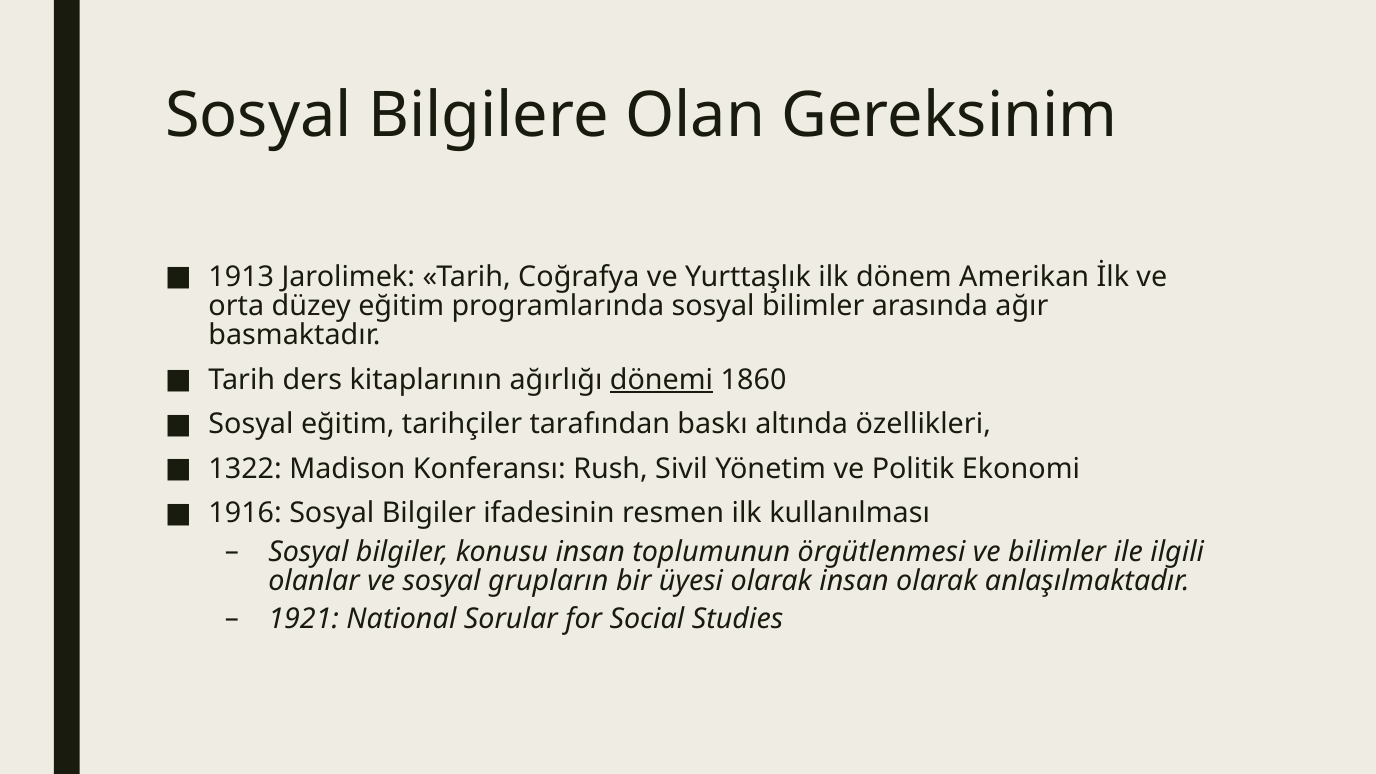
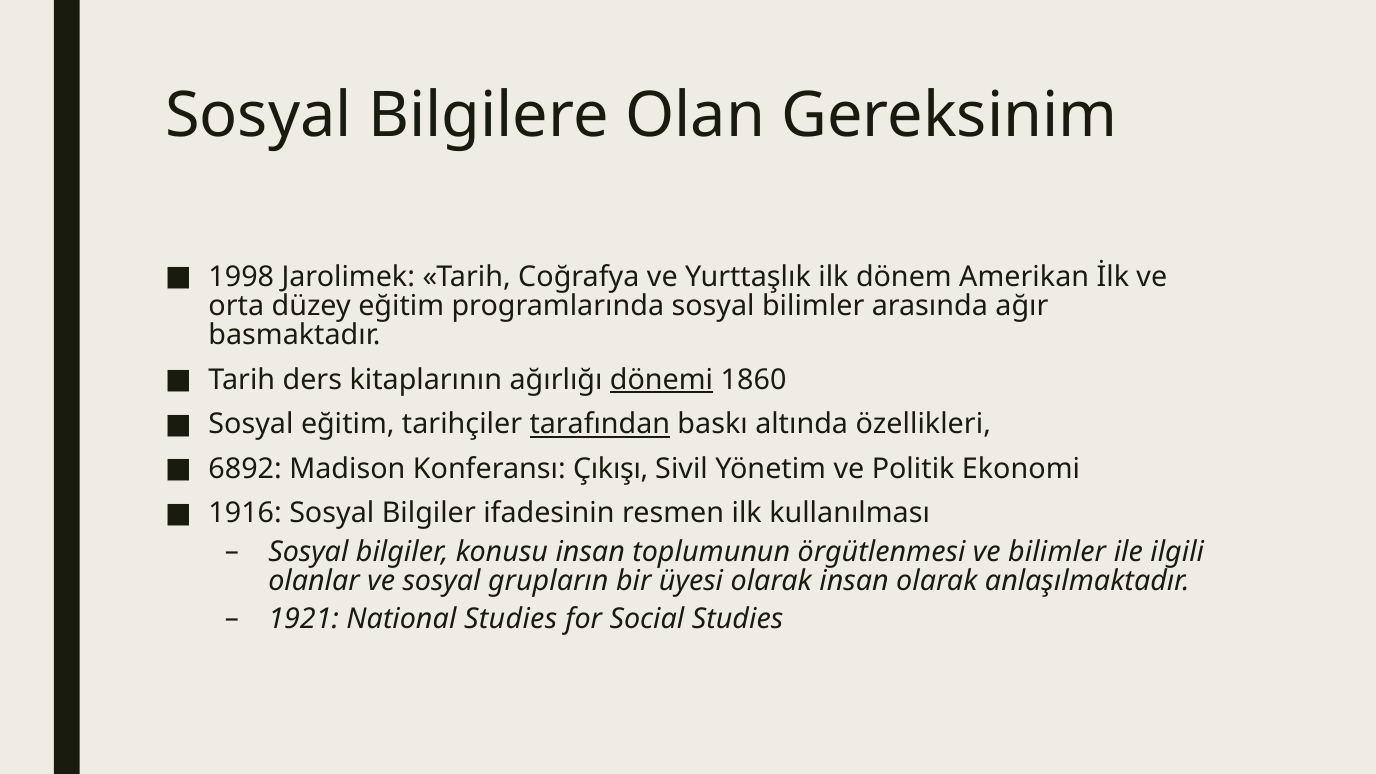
1913: 1913 -> 1998 (241, 277)
tarafından underline: none -> present (600, 424)
1322: 1322 -> 6892 (245, 469)
Rush: Rush -> Çıkışı (611, 469)
National Sorular: Sorular -> Studies (511, 619)
